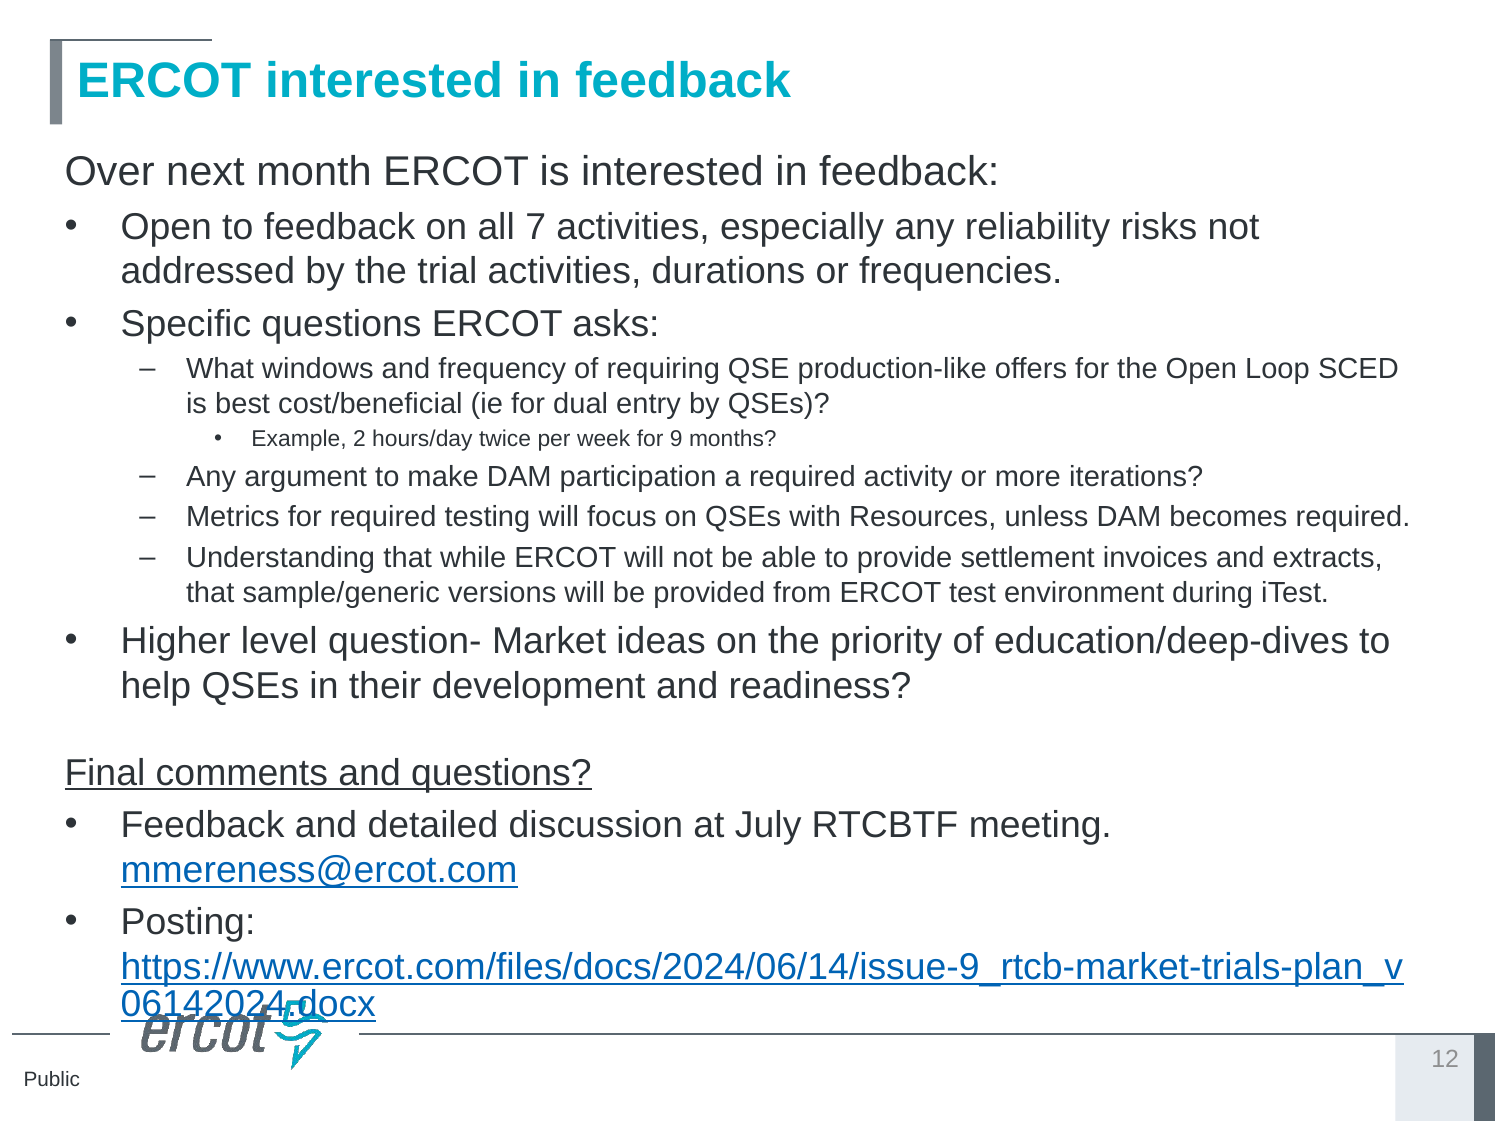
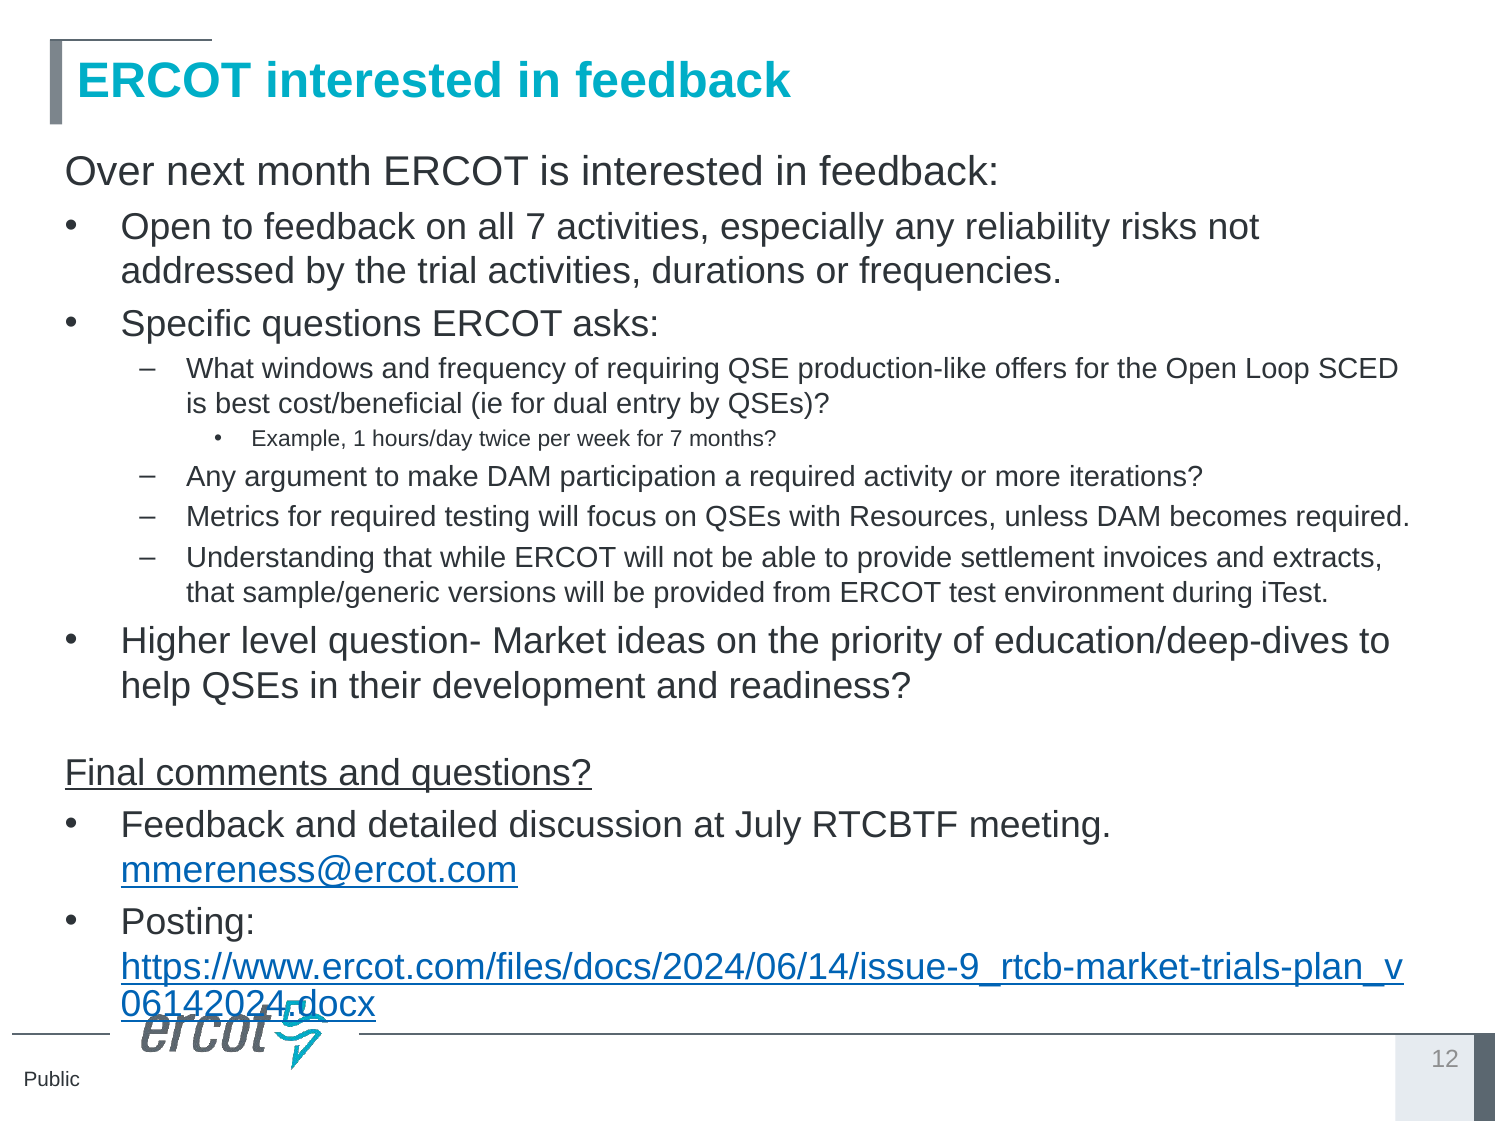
2: 2 -> 1 (360, 439)
for 9: 9 -> 7 (676, 439)
